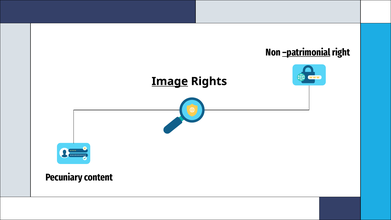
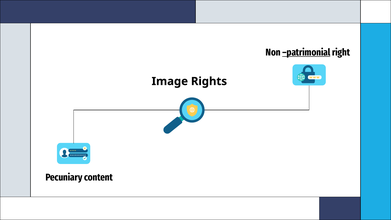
Image underline: present -> none (170, 81)
